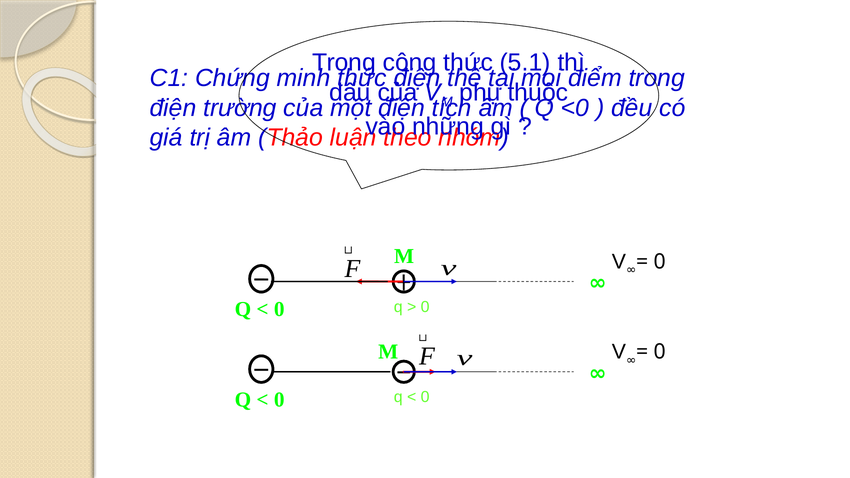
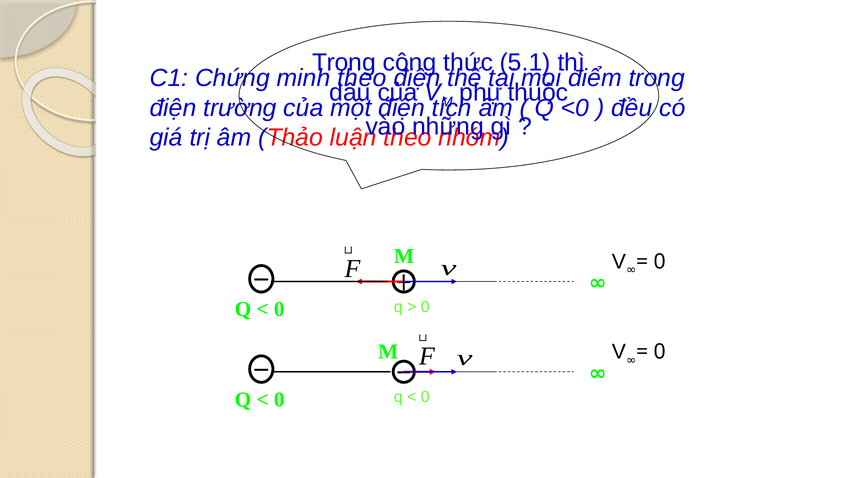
minh thức: thức -> theo (362, 78)
